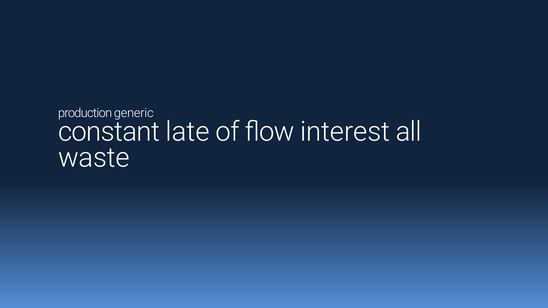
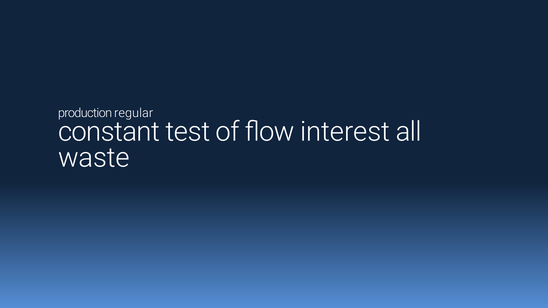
generic: generic -> regular (134, 113)
late: late -> test (188, 132)
